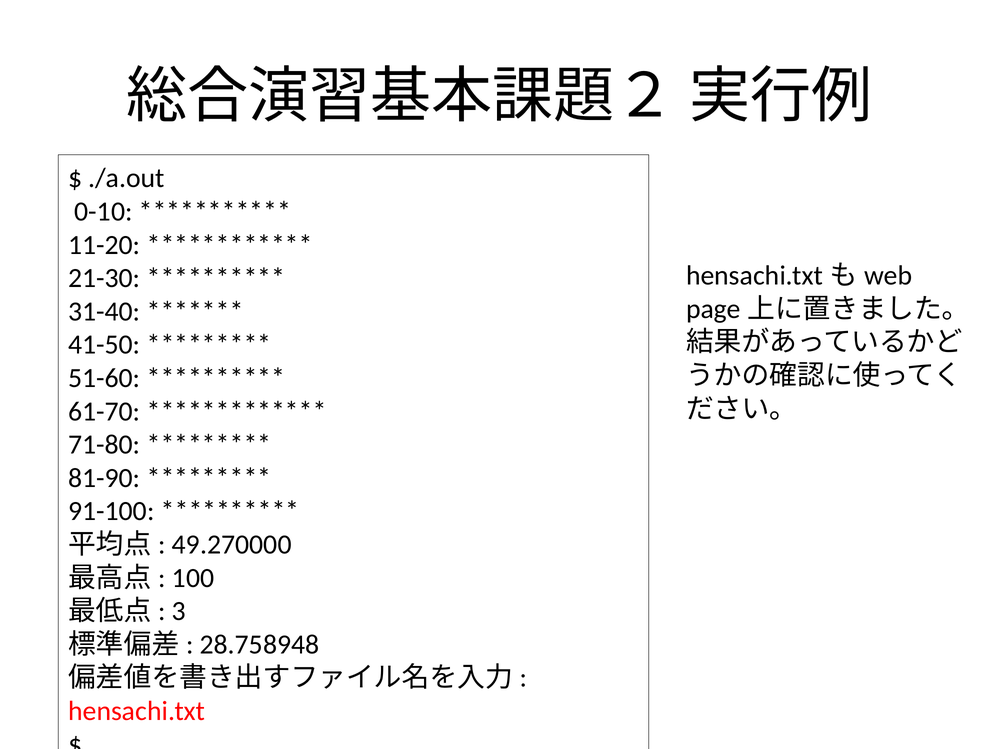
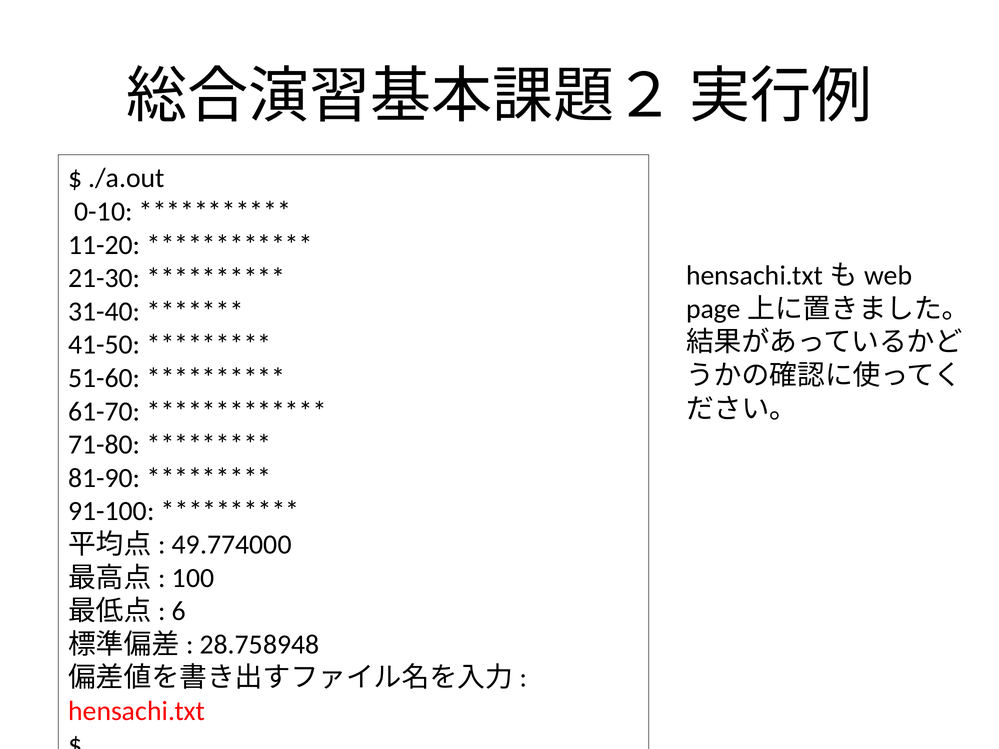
49.270000: 49.270000 -> 49.774000 (232, 545)
3: 3 -> 6 (179, 611)
